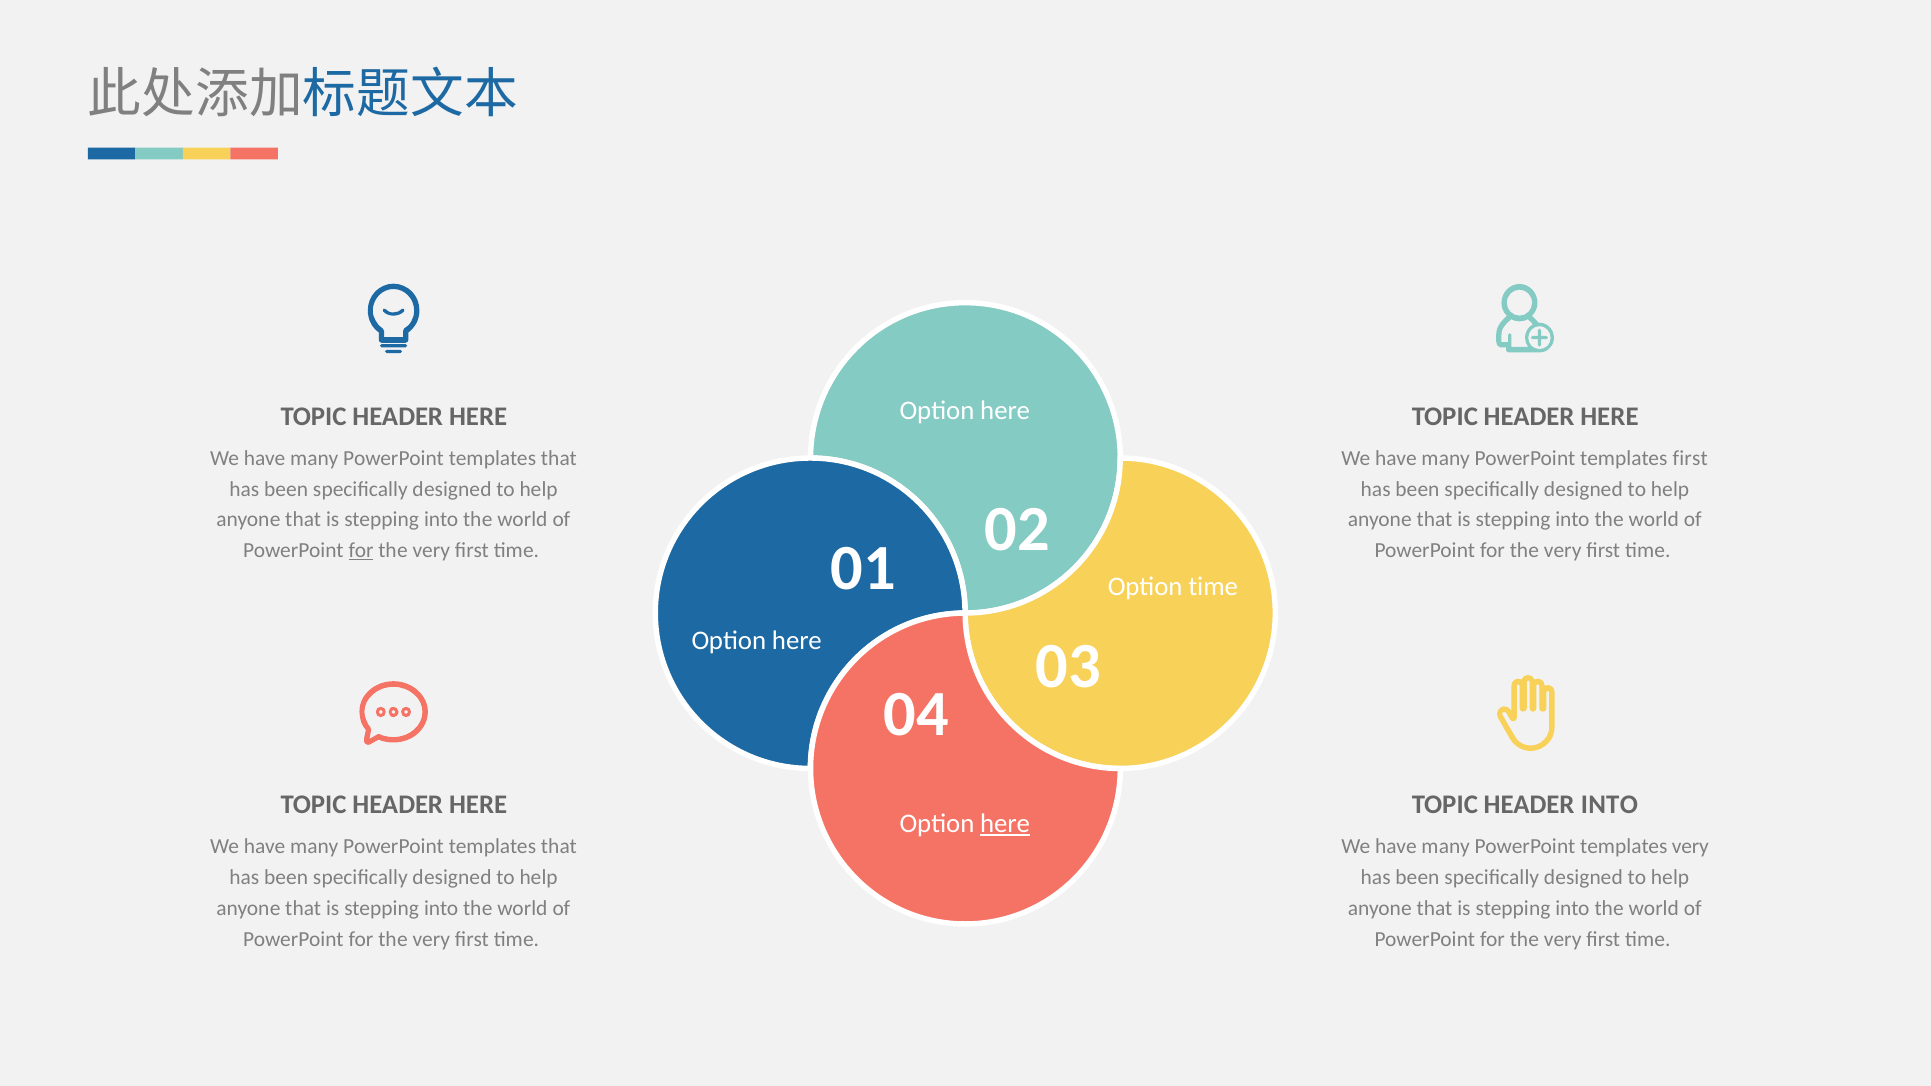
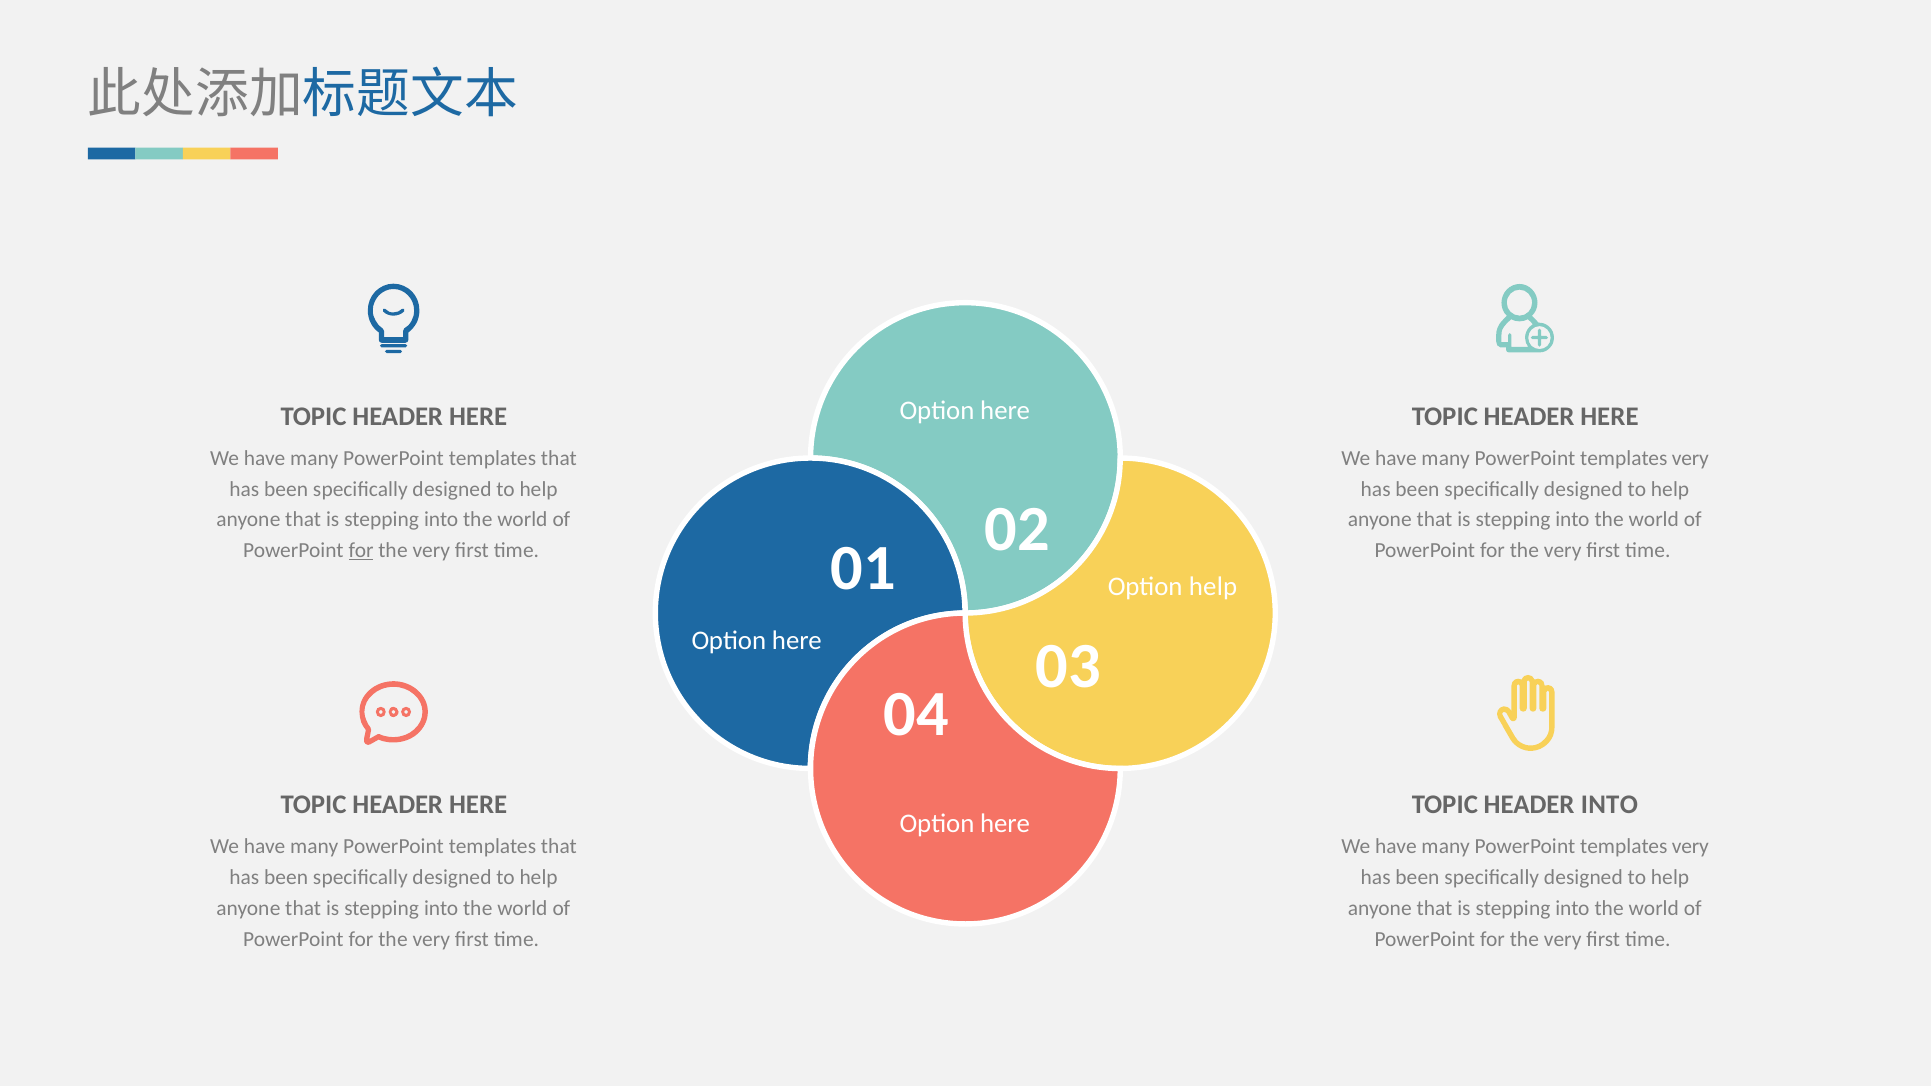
first: first -> very (1690, 458)
Option time: time -> help (1213, 587)
here underline: present -> none (1005, 824)
